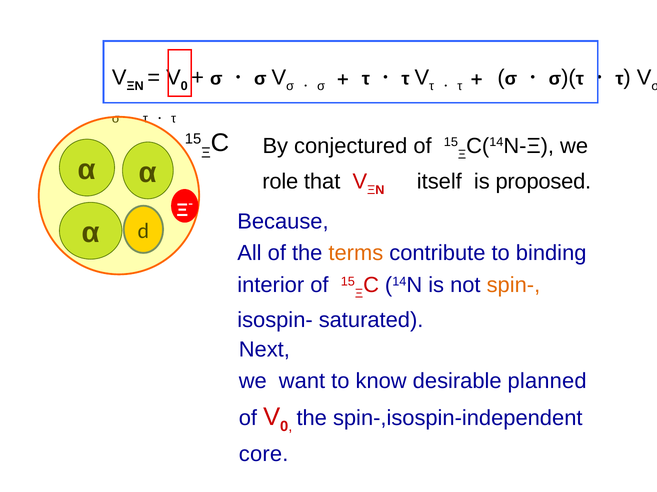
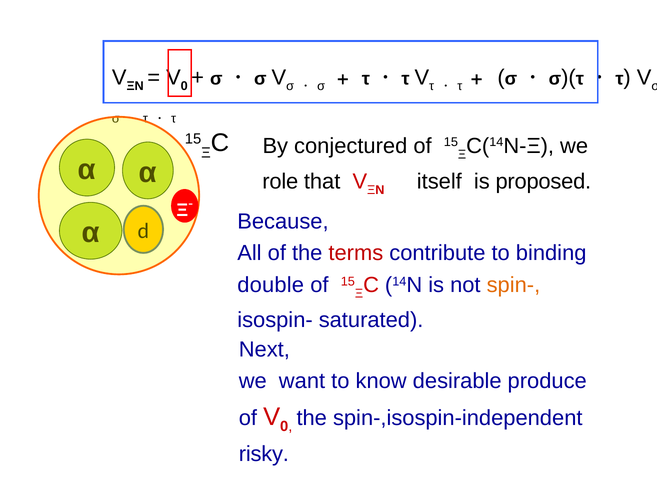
terms colour: orange -> red (356, 253)
interior: interior -> double (271, 286)
planned: planned -> produce (547, 382)
core: core -> risky (264, 455)
